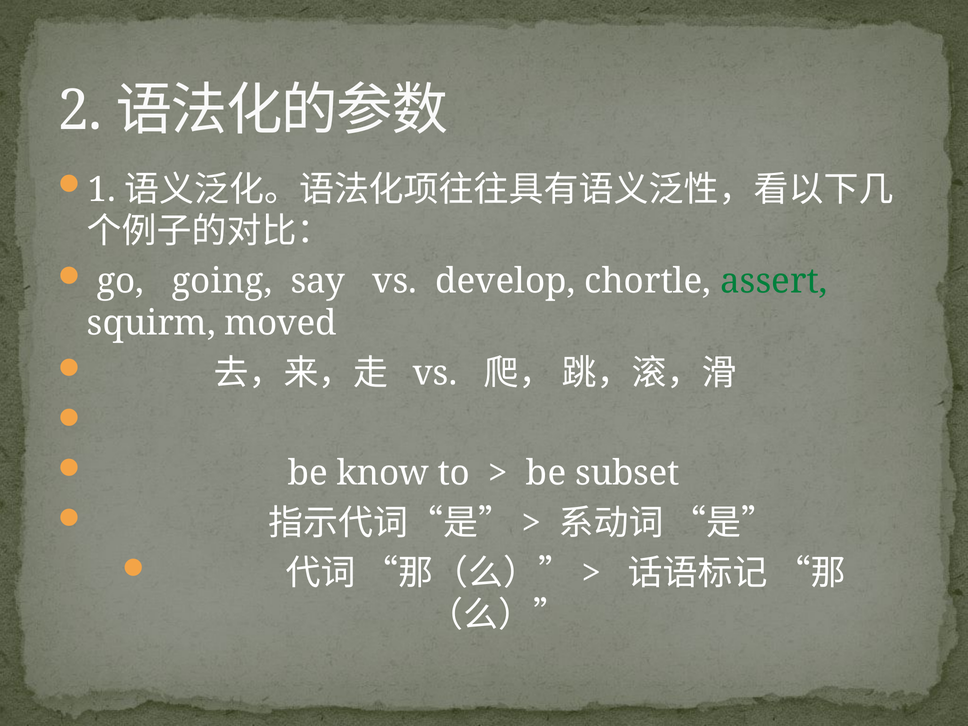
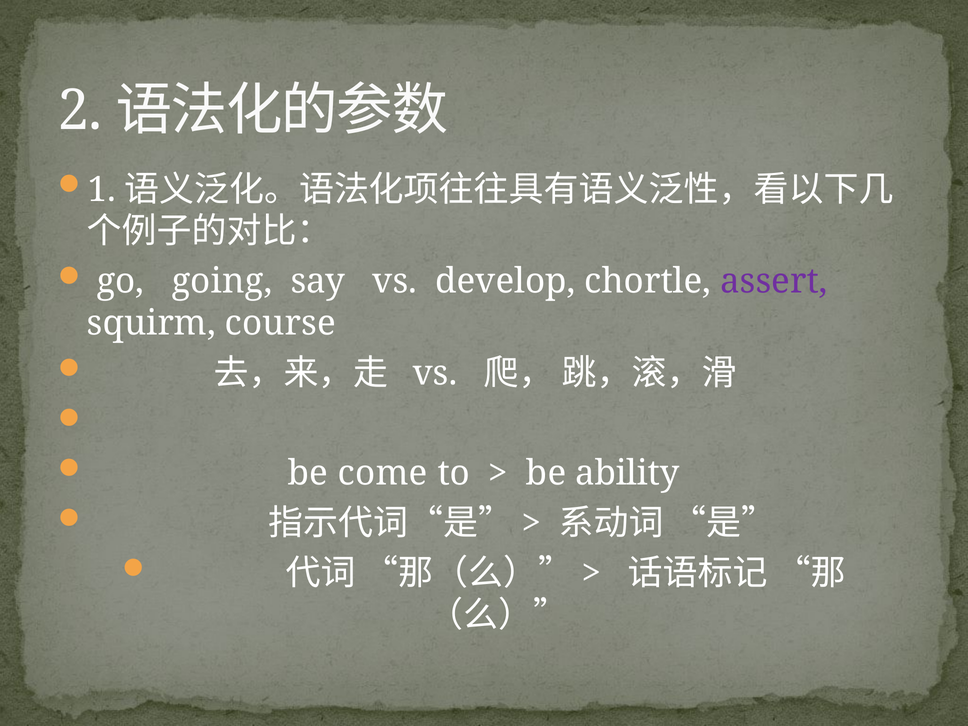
assert colour: green -> purple (774, 281)
moved: moved -> course (280, 323)
know: know -> come (383, 473)
subset: subset -> ability (627, 473)
